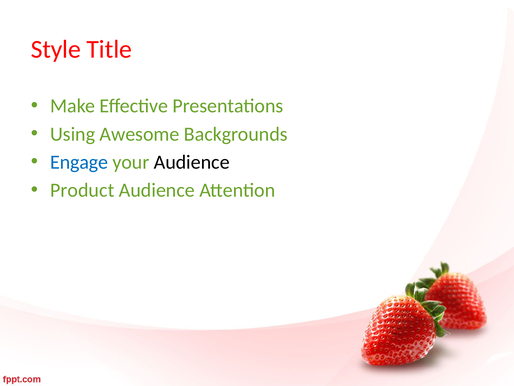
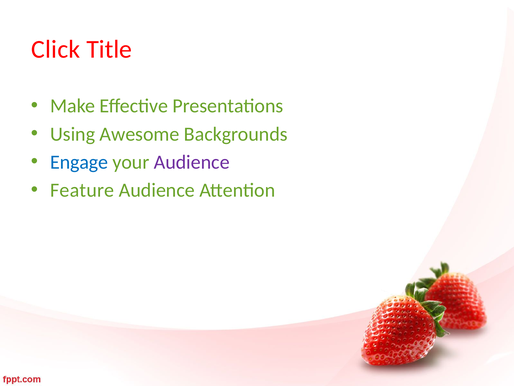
Style: Style -> Click (56, 49)
Audience colour: black -> purple (192, 162)
Product: Product -> Feature (82, 190)
